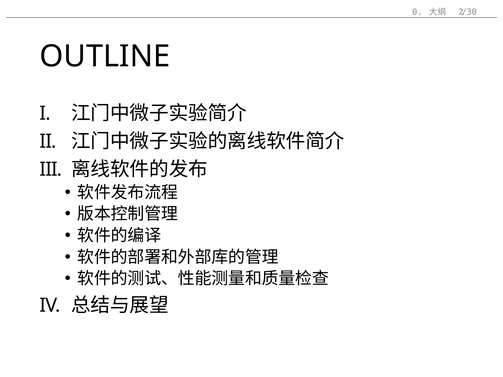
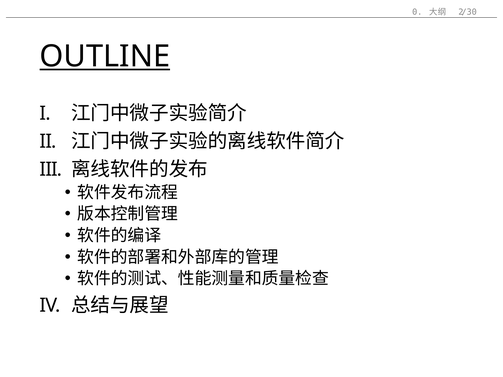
OUTLINE underline: none -> present (105, 56)
